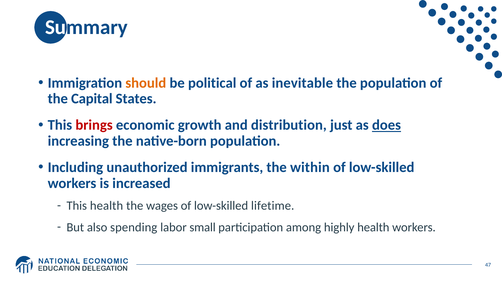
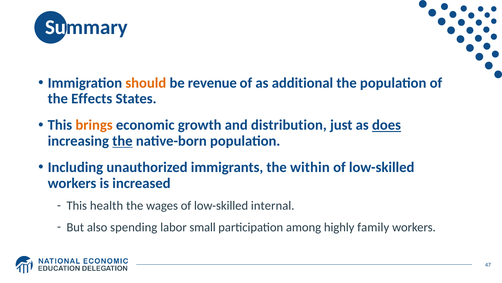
political: political -> revenue (212, 83)
inevitable: inevitable -> additional (302, 83)
Capital: Capital -> Effects (92, 99)
brings colour: red -> orange (94, 125)
the underline: none -> present (122, 141)
lifetime: lifetime -> internal (273, 205)
highly health: health -> family (373, 227)
